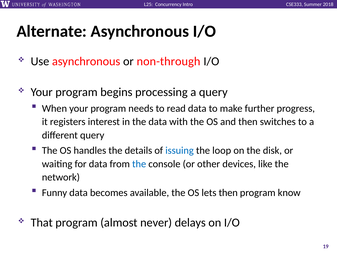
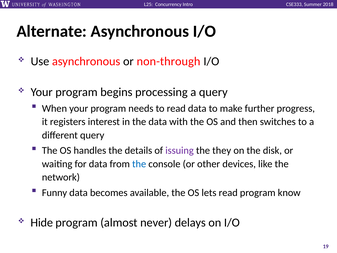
issuing colour: blue -> purple (180, 150)
loop: loop -> they (222, 150)
lets then: then -> read (228, 192)
That: That -> Hide (42, 222)
